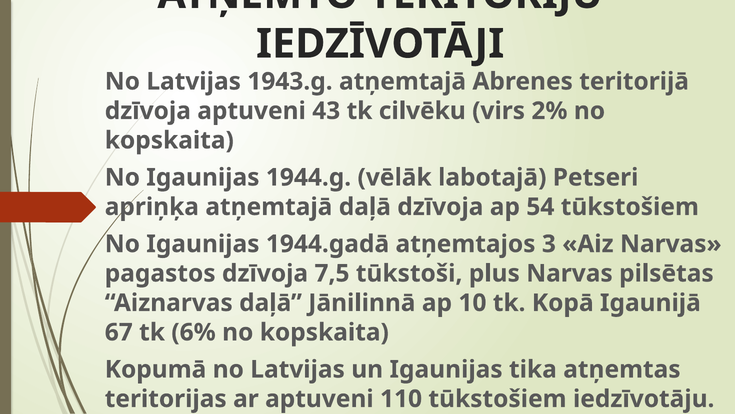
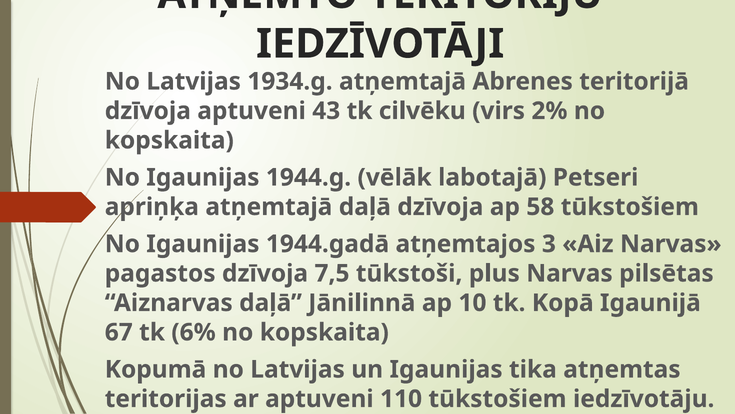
1943.g: 1943.g -> 1934.g (290, 81)
54: 54 -> 58 (540, 207)
